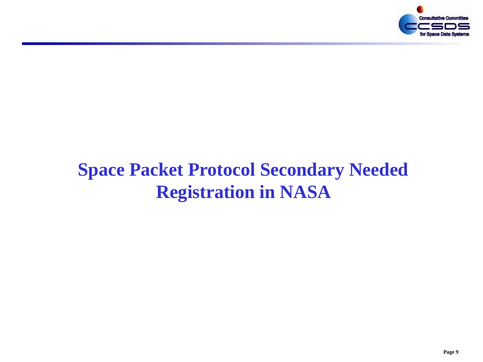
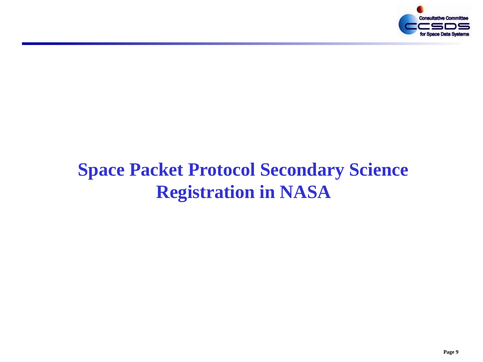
Needed: Needed -> Science (379, 170)
